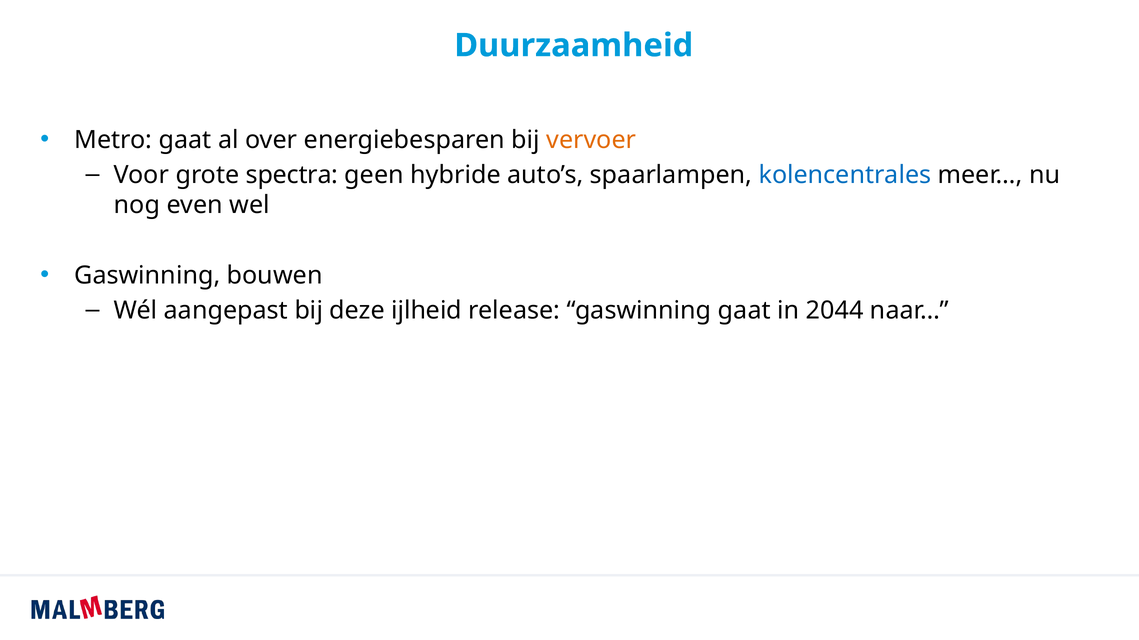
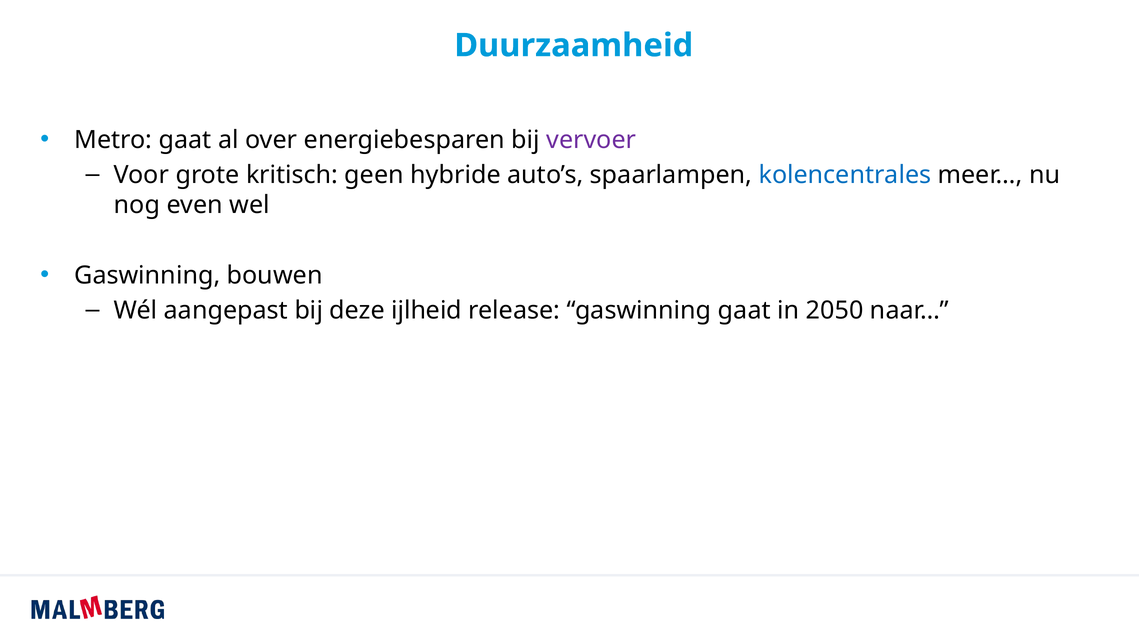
vervoer colour: orange -> purple (591, 140)
spectra: spectra -> kritisch (292, 175)
2044: 2044 -> 2050 (835, 311)
